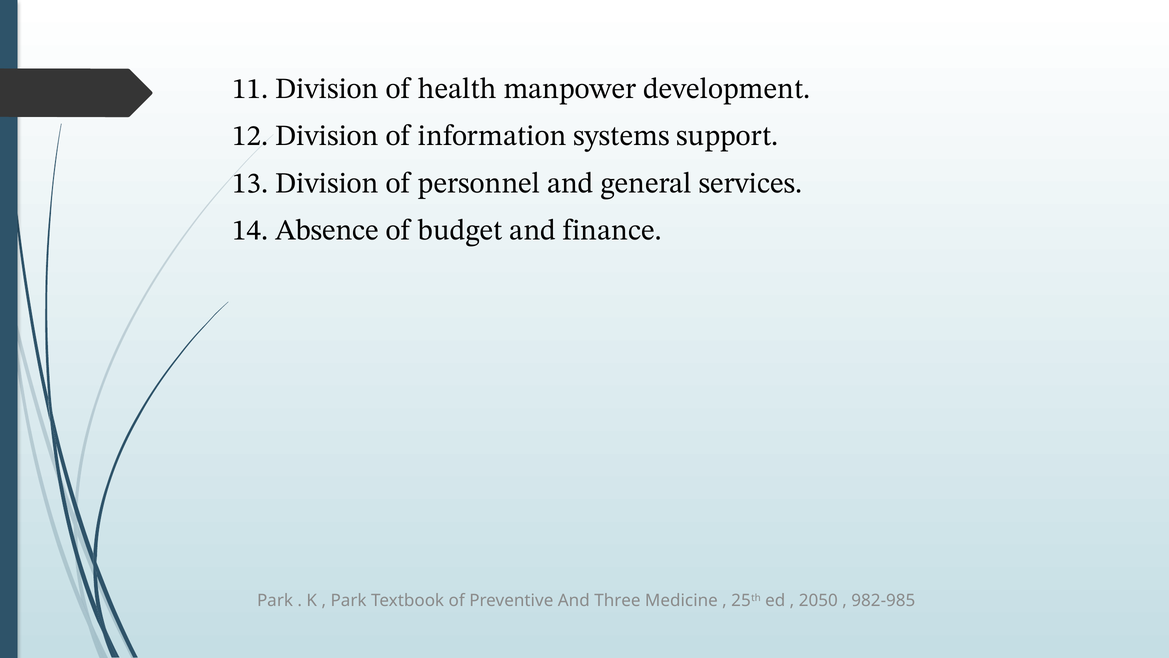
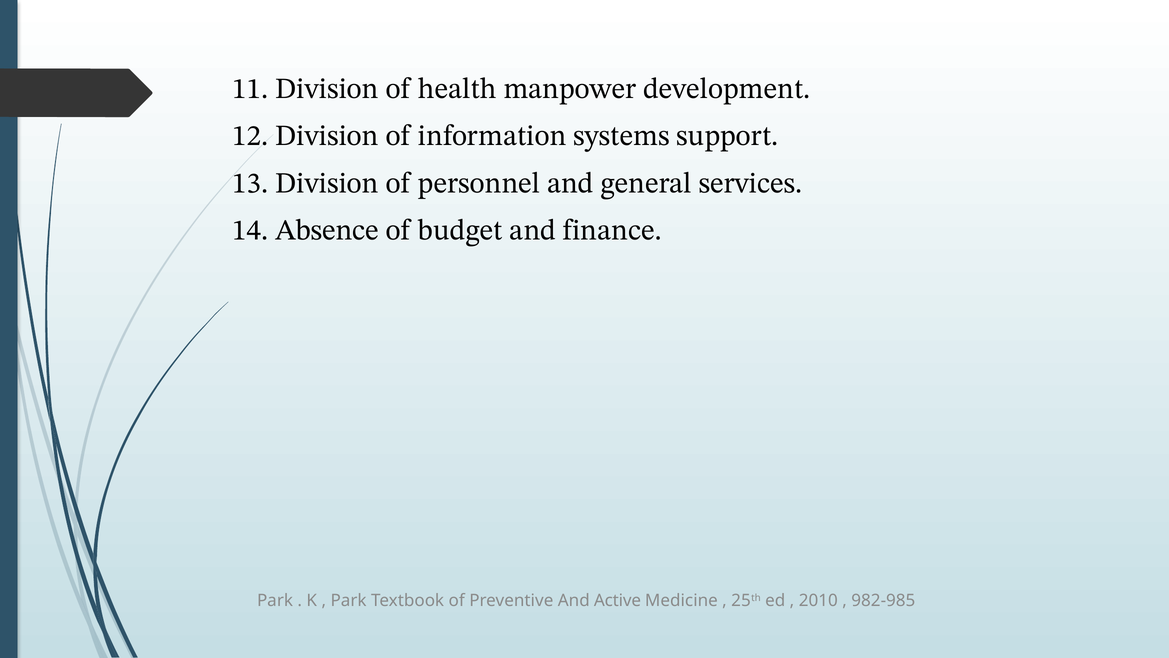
Three: Three -> Active (618, 600)
2050: 2050 -> 2010 (818, 600)
